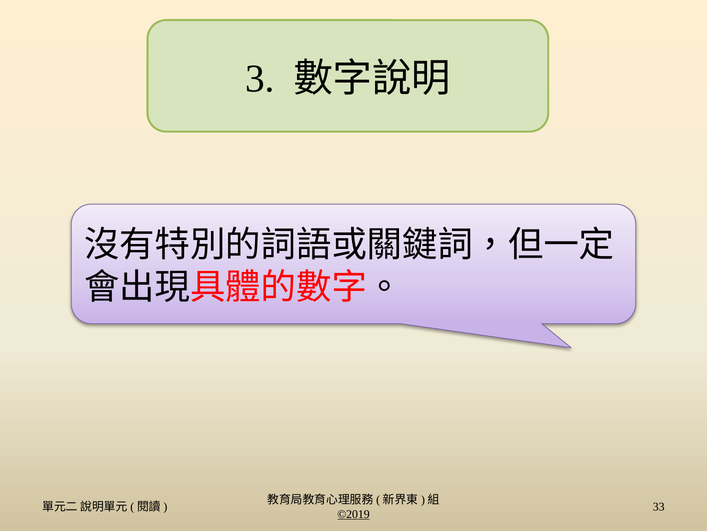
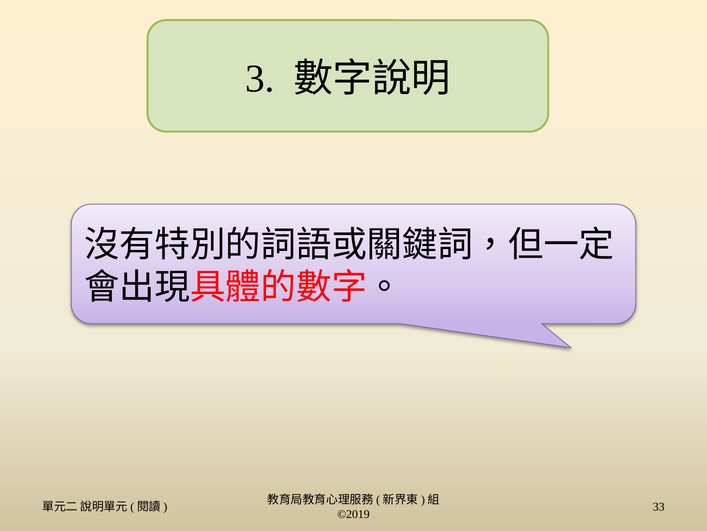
©2019 underline: present -> none (353, 513)
